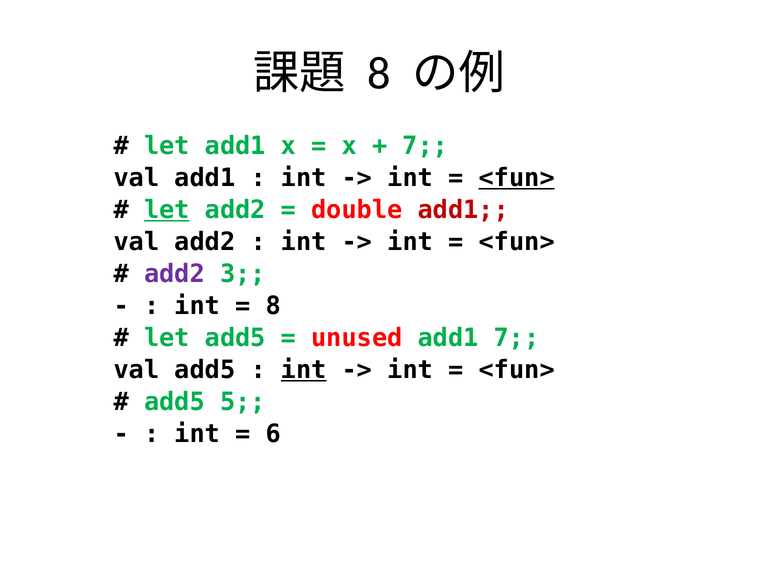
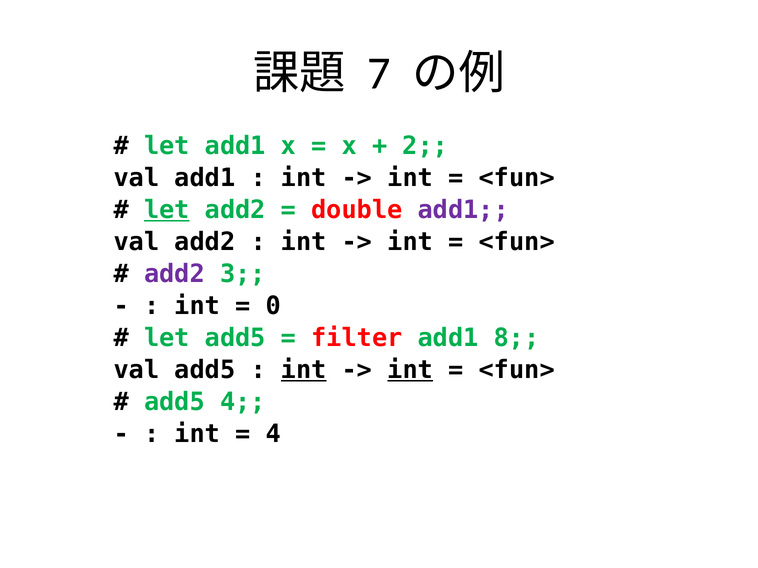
8: 8 -> 7 (379, 73)
7: 7 -> 2 (425, 146)
<fun> underline: present -> none (517, 178)
add1 colour: red -> purple (463, 210)
8: 8 -> 0 (273, 306)
unused: unused -> filter (357, 338)
add1 7: 7 -> 8 (517, 338)
int underline: none -> present (410, 370)
add5 5: 5 -> 4 (243, 402)
6: 6 -> 4 (273, 434)
